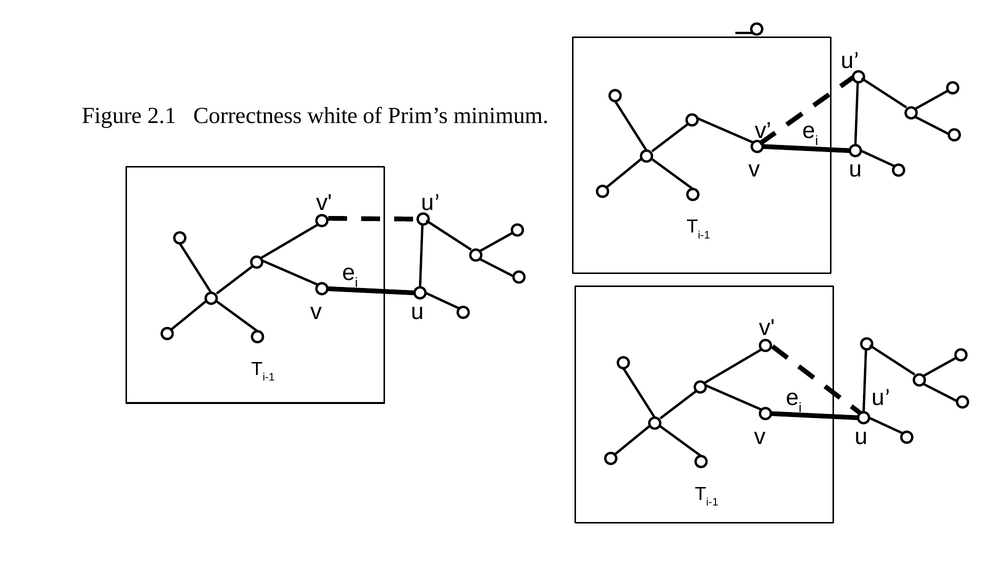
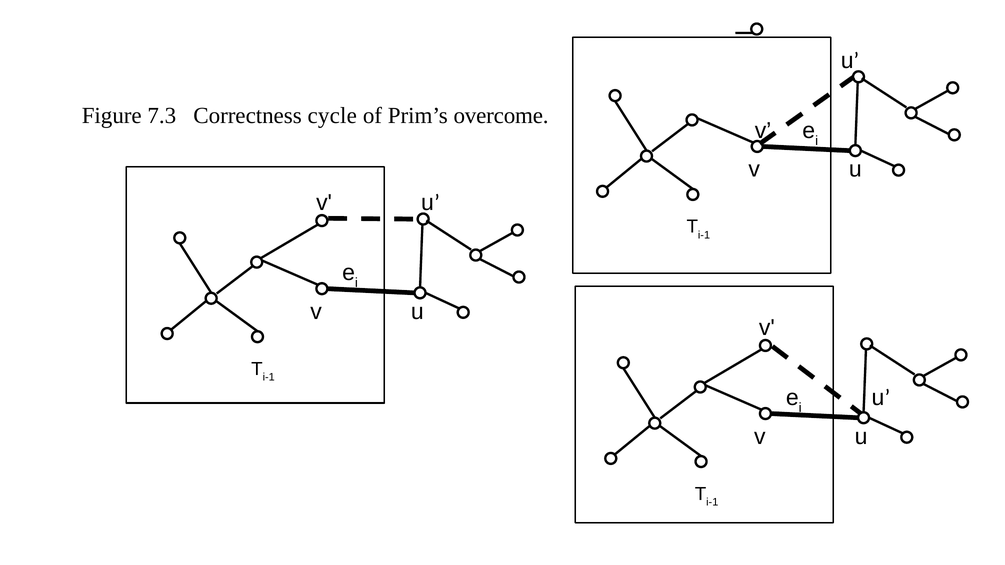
2.1: 2.1 -> 7.3 (162, 116)
white: white -> cycle (332, 116)
minimum: minimum -> overcome (501, 116)
